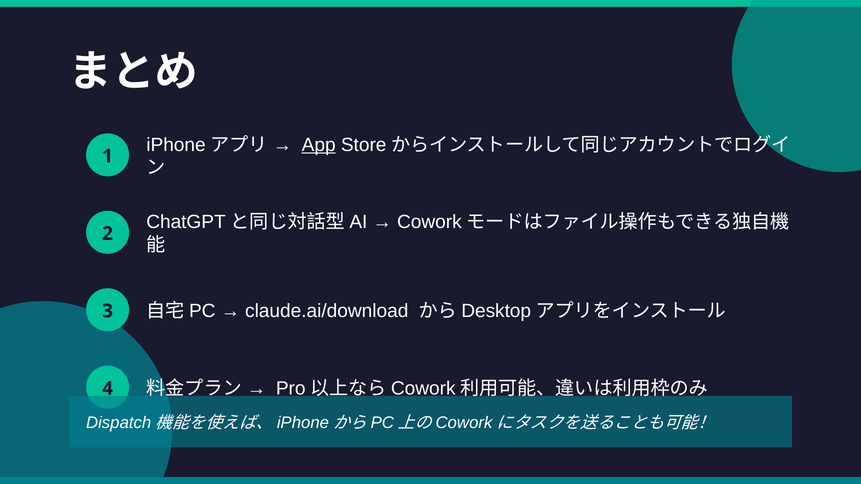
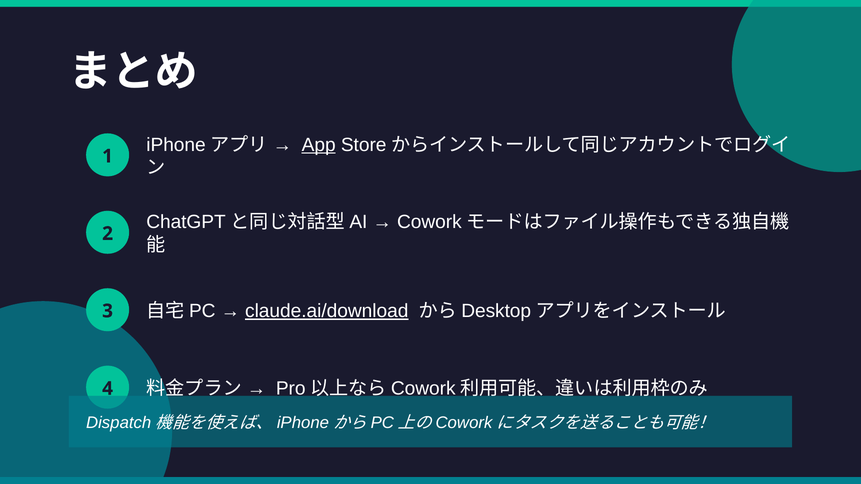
claude.ai/download underline: none -> present (327, 311)
